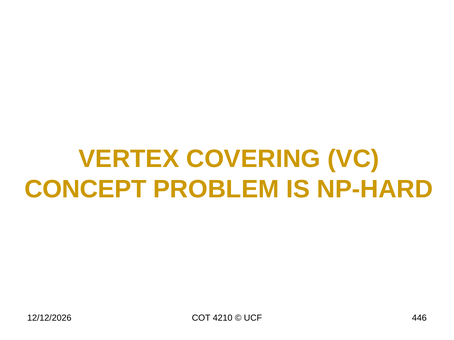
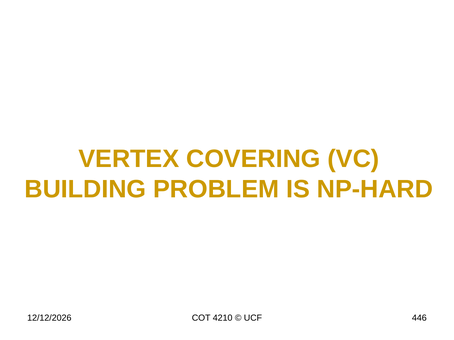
CONCEPT: CONCEPT -> BUILDING (85, 189)
